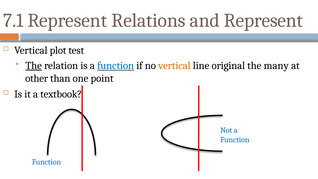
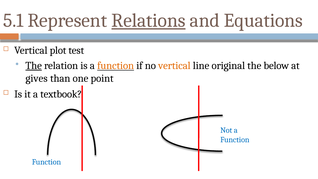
7.1: 7.1 -> 5.1 (13, 21)
Relations underline: none -> present (148, 21)
and Represent: Represent -> Equations (263, 21)
function colour: blue -> orange (116, 66)
many: many -> below (276, 66)
other: other -> gives (37, 78)
